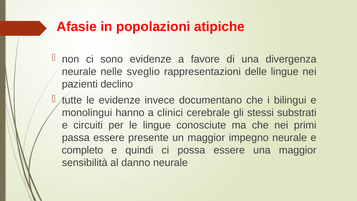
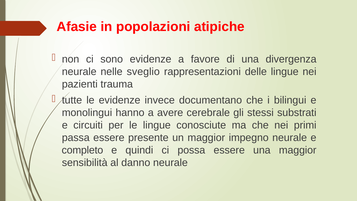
declino: declino -> trauma (117, 84)
clinici: clinici -> avere (170, 113)
